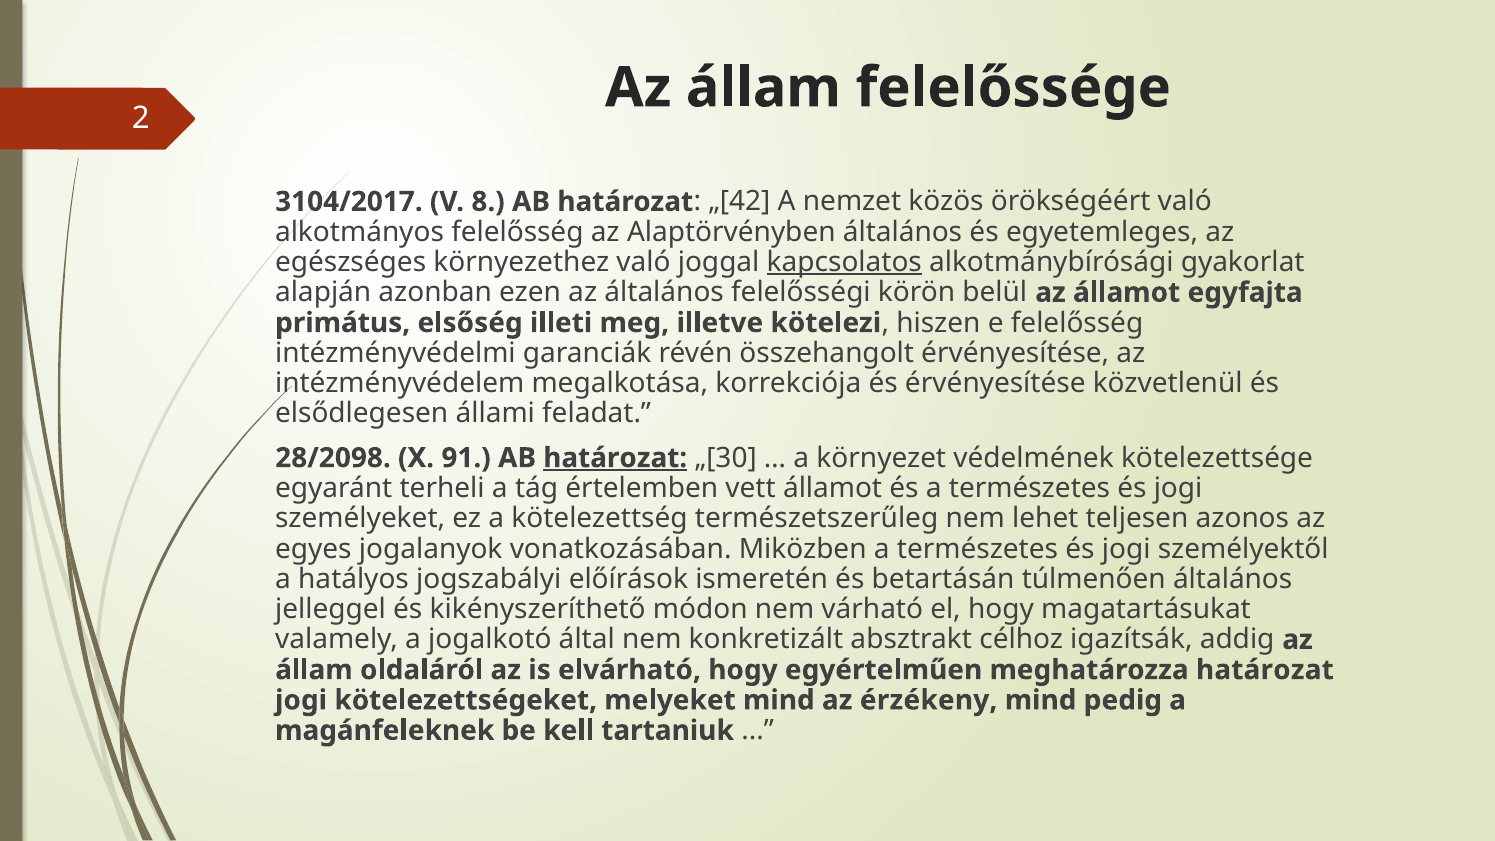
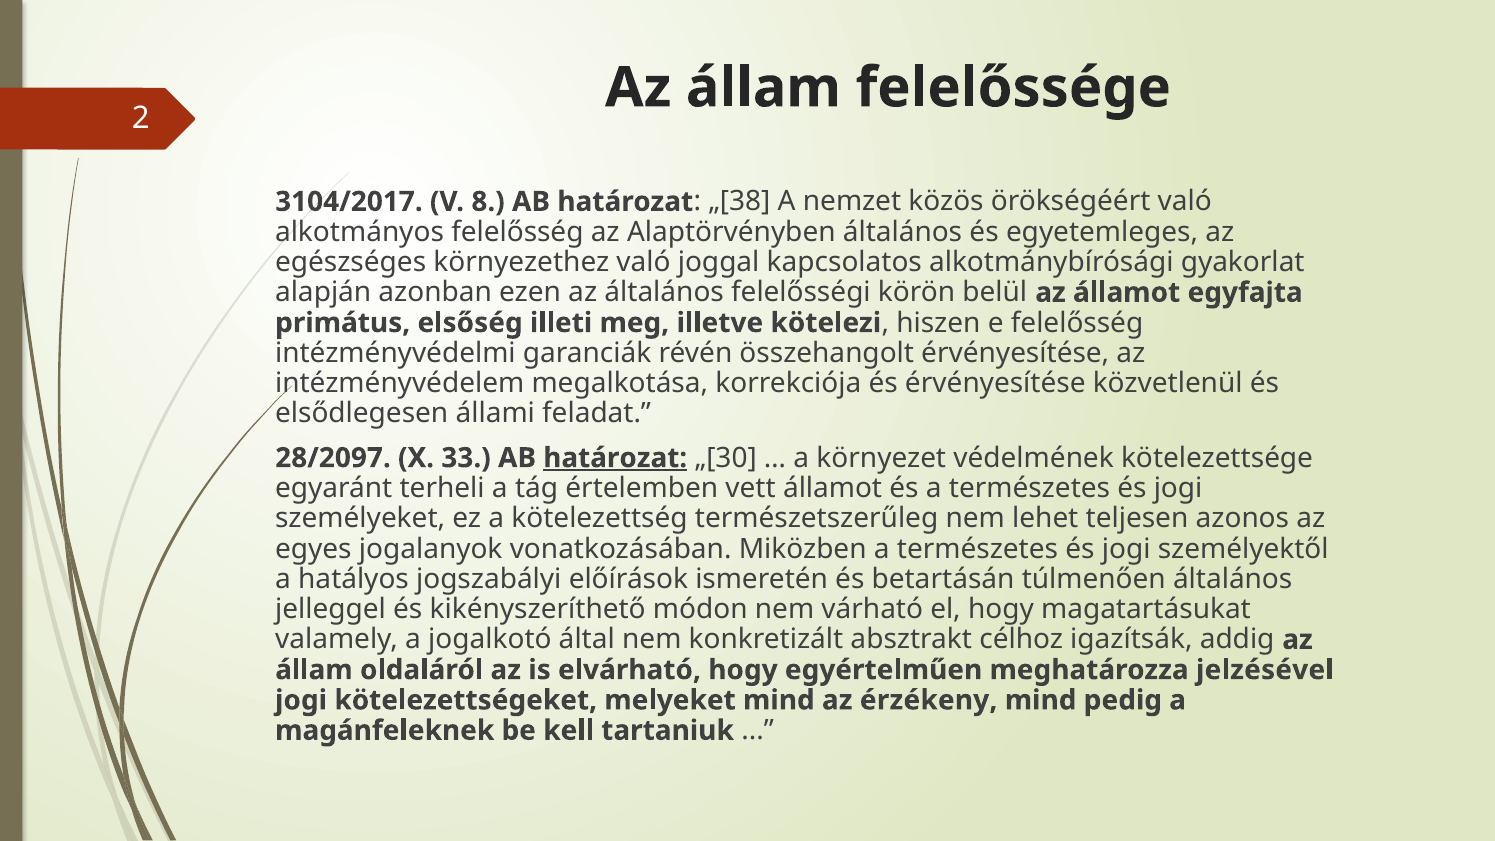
„[42: „[42 -> „[38 (739, 202)
kapcsolatos underline: present -> none (844, 262)
28/2098: 28/2098 -> 28/2097 (333, 458)
91: 91 -> 33 (466, 458)
meghatározza határozat: határozat -> jelzésével (1265, 670)
